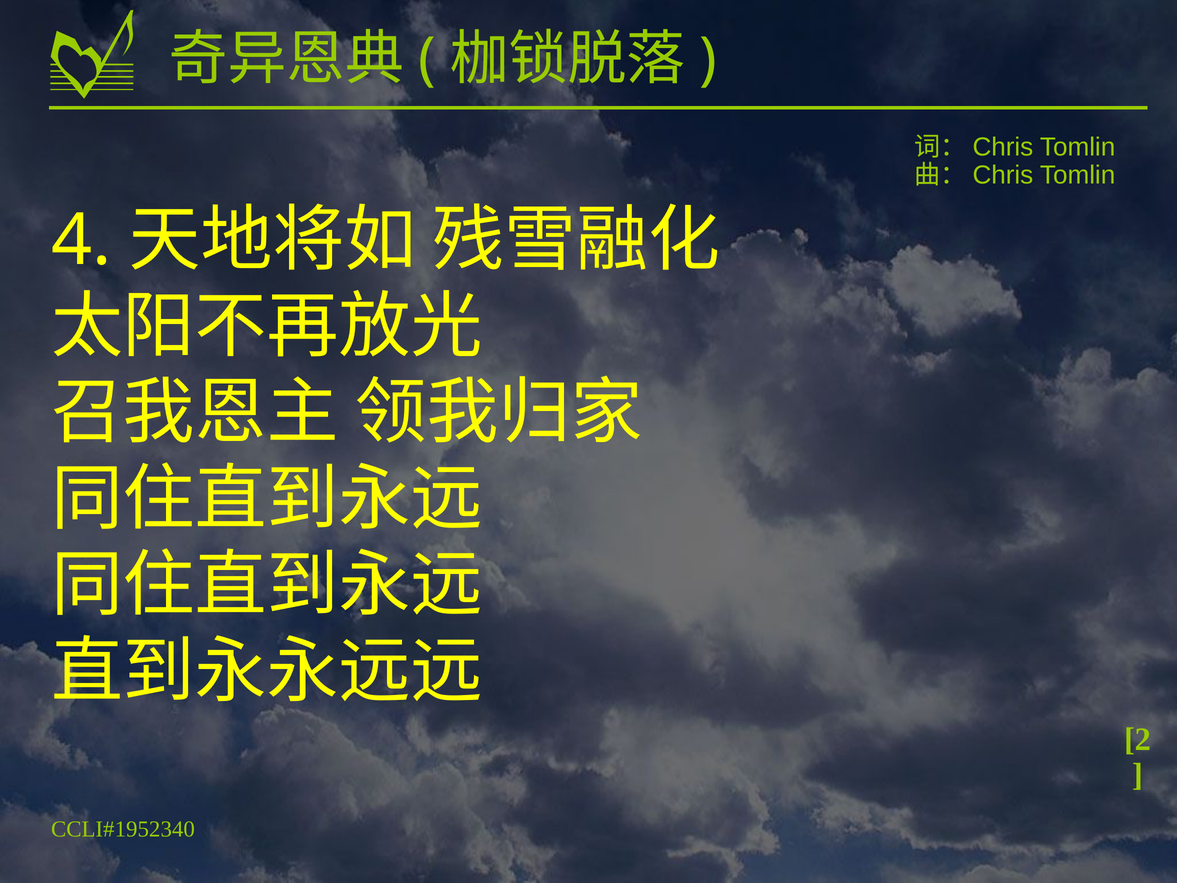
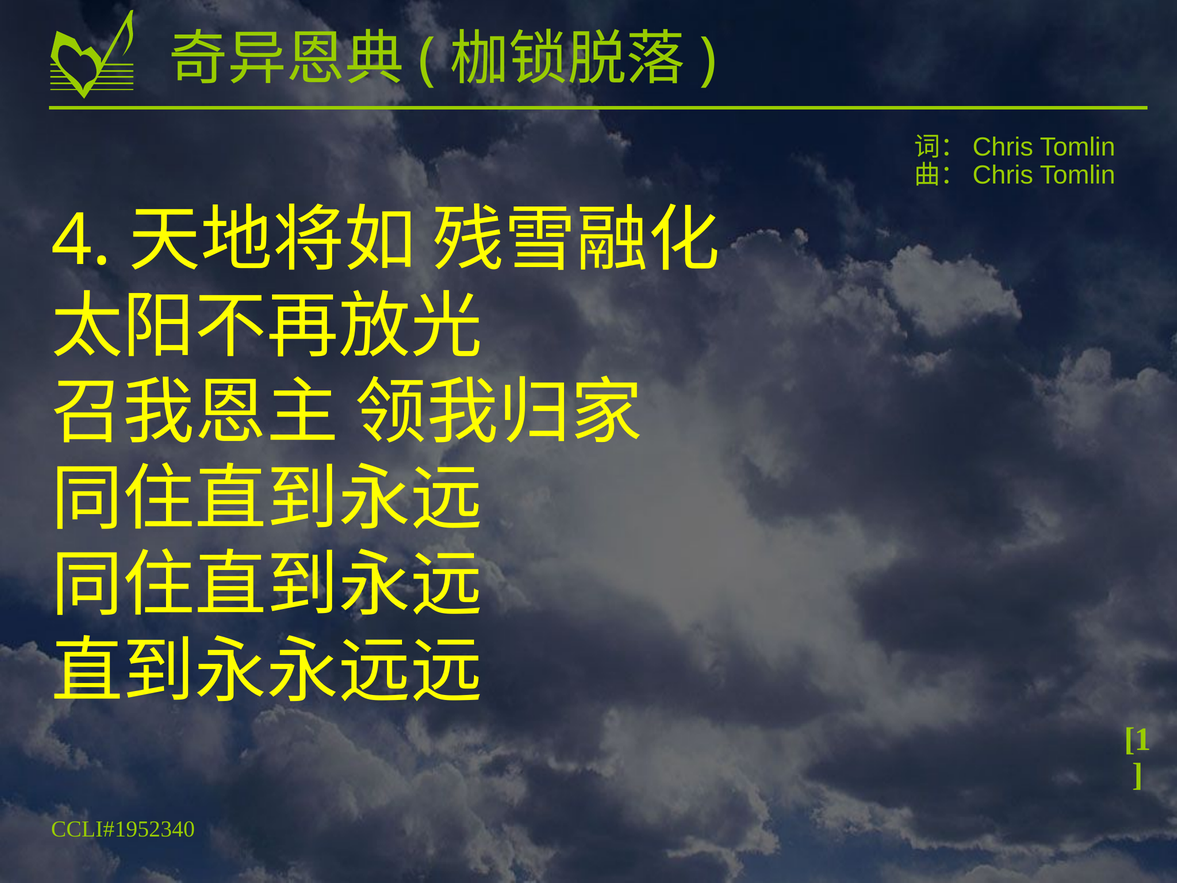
2: 2 -> 1 (1138, 739)
